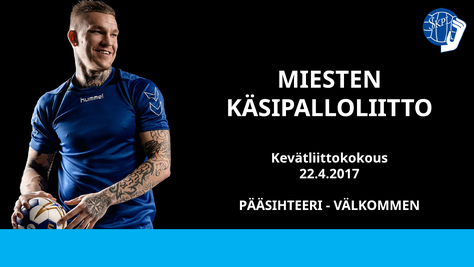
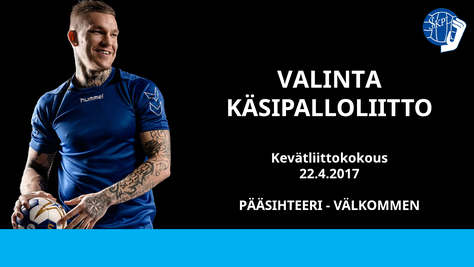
MIESTEN: MIESTEN -> VALINTA (329, 80)
